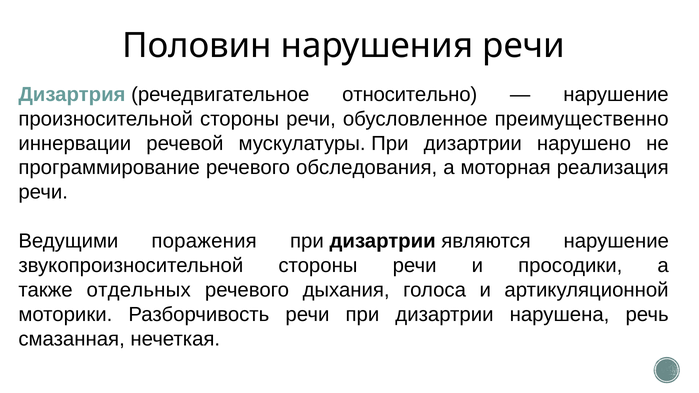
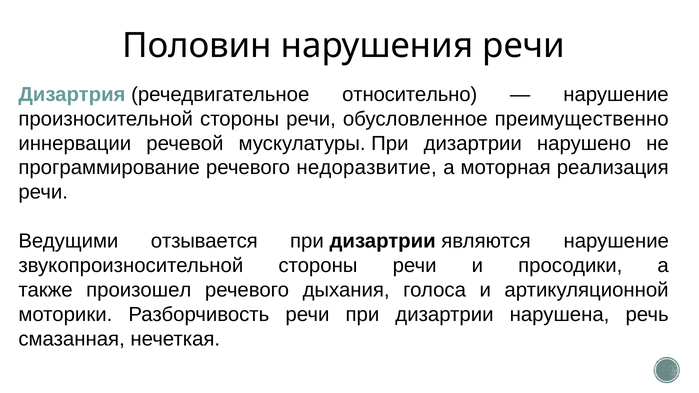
обследования: обследования -> недоразвитие (367, 168)
поражения: поражения -> отзывается (204, 241)
отдельных: отдельных -> произошел (139, 290)
